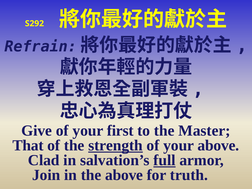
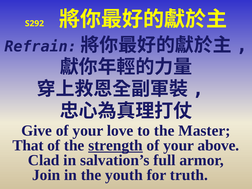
first: first -> love (120, 131)
full underline: present -> none (165, 160)
the above: above -> youth (124, 175)
